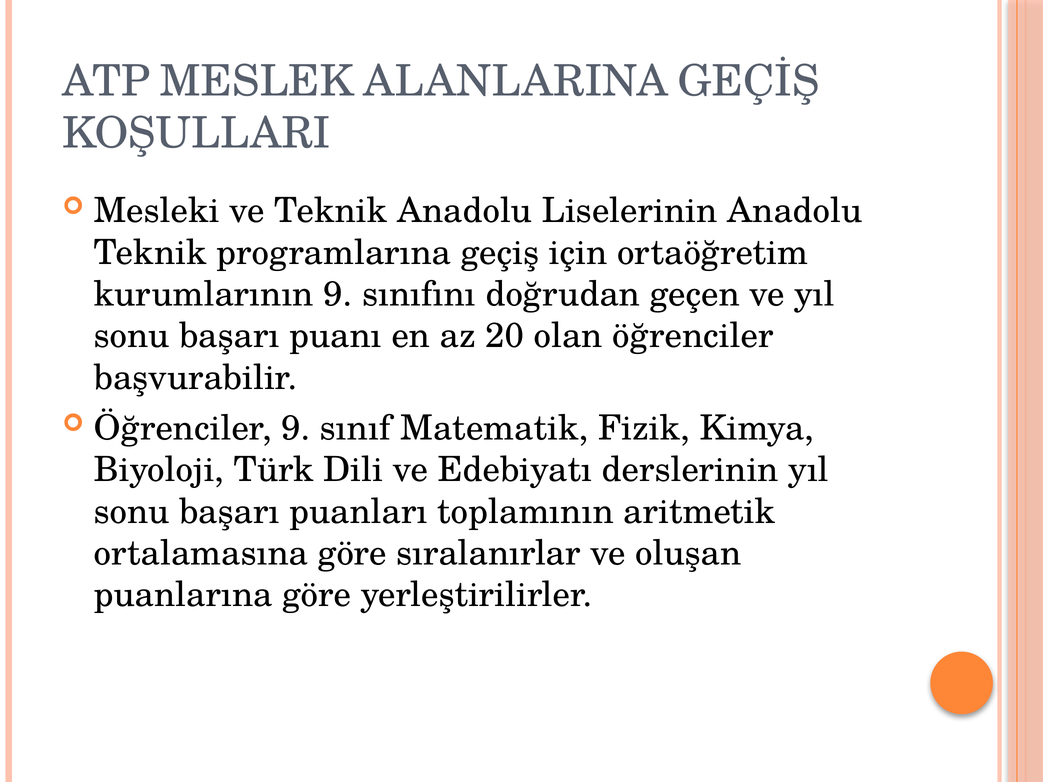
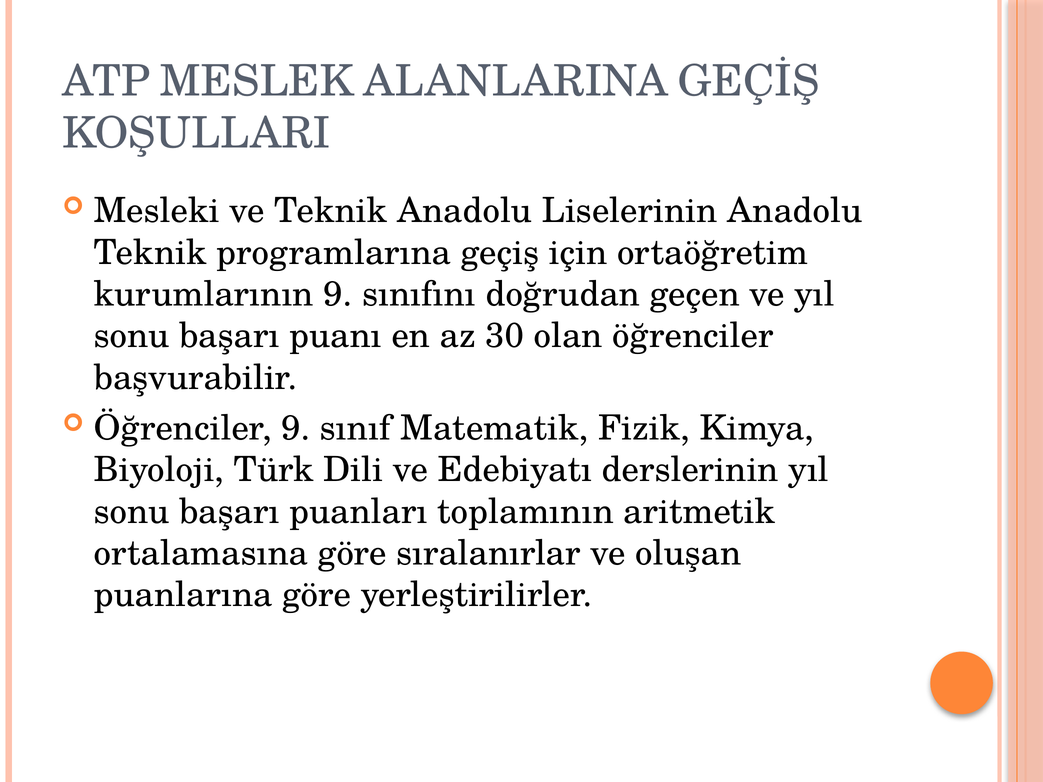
20: 20 -> 30 (505, 336)
